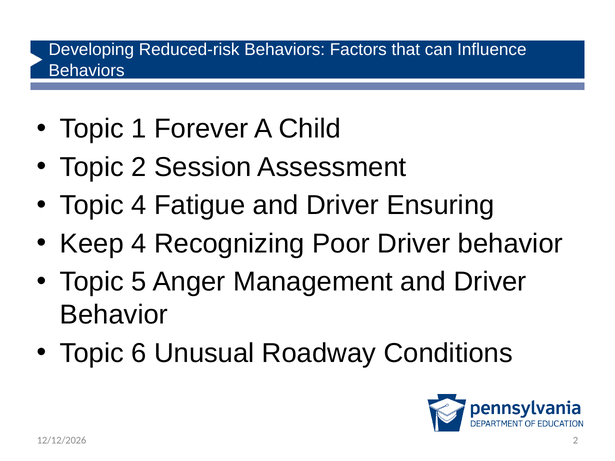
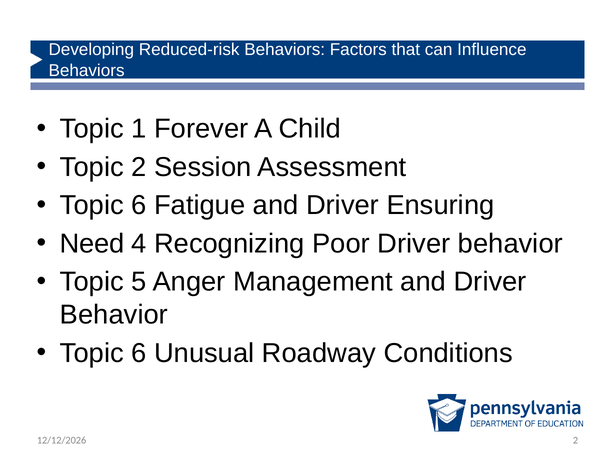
4: 4 -> 6 (139, 206)
Keep: Keep -> Need (92, 244)
